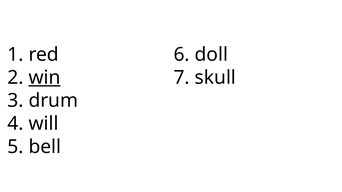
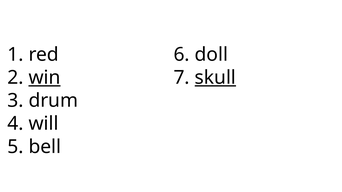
skull underline: none -> present (215, 78)
